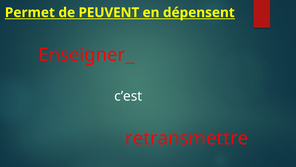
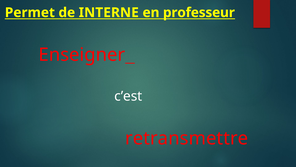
PEUVENT: PEUVENT -> INTERNE (109, 13)
dépensent: dépensent -> professeur (199, 13)
